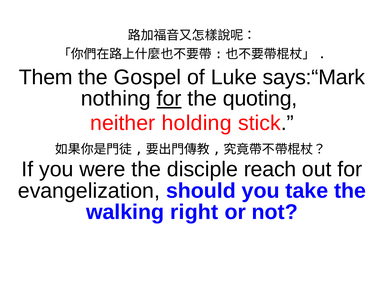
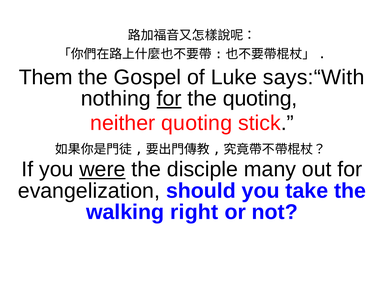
says:“Mark: says:“Mark -> says:“With (314, 77)
neither holding: holding -> quoting (197, 123)
were underline: none -> present (102, 169)
reach: reach -> many (270, 169)
